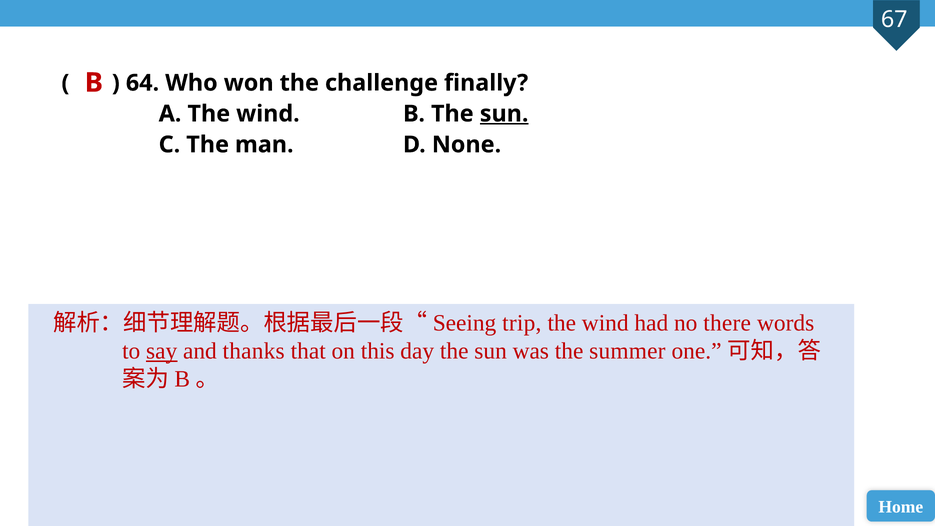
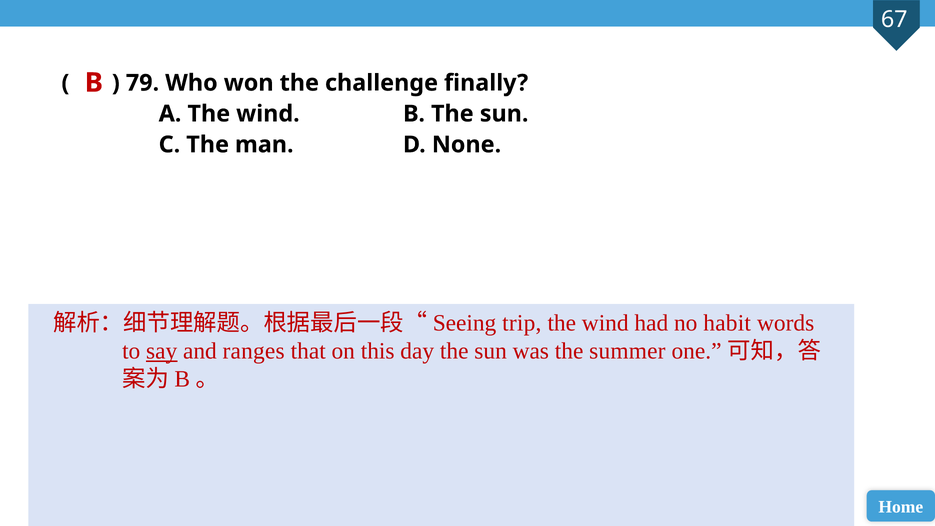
64: 64 -> 79 (143, 83)
sun underline: present -> none (504, 114)
there: there -> habit (727, 323)
thanks: thanks -> ranges (254, 351)
